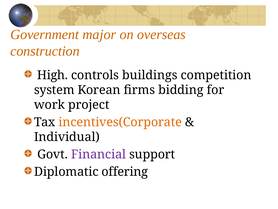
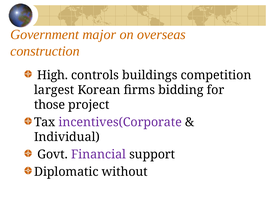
system: system -> largest (54, 90)
work: work -> those (50, 105)
incentives(Corporate colour: orange -> purple (120, 122)
offering: offering -> without (125, 171)
